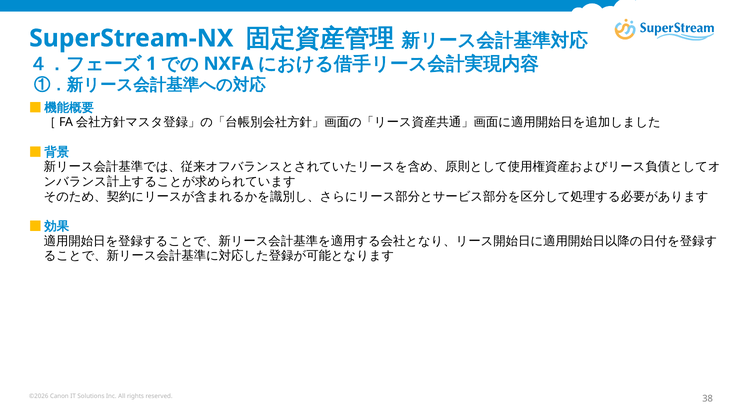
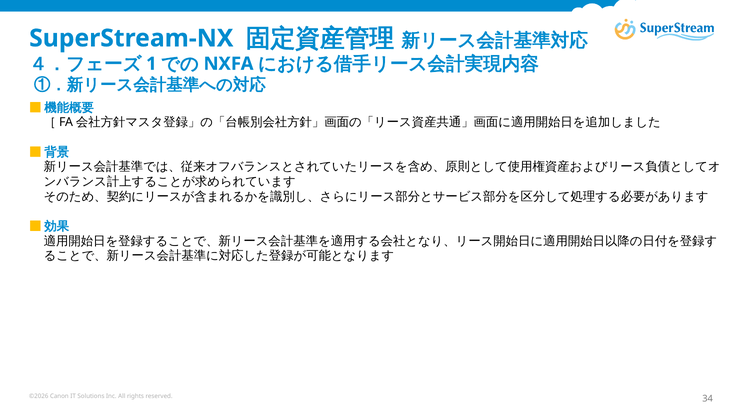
38: 38 -> 34 (708, 399)
